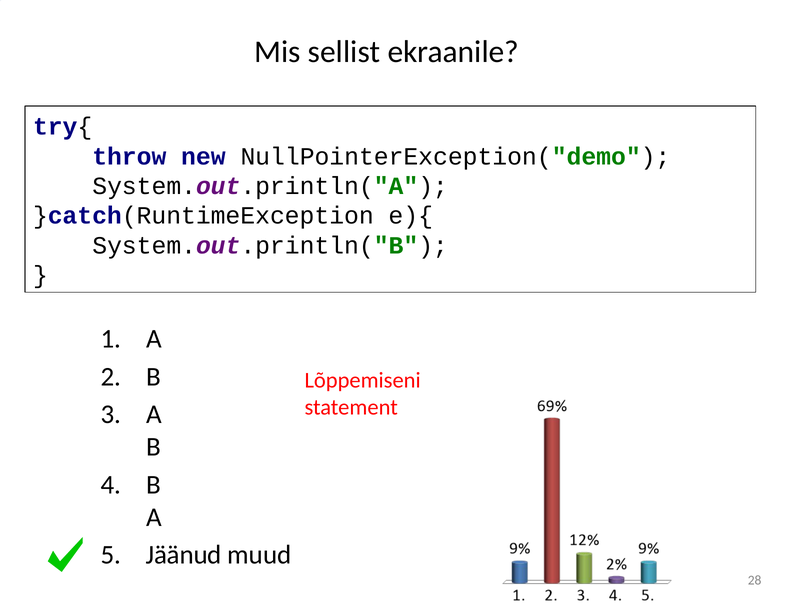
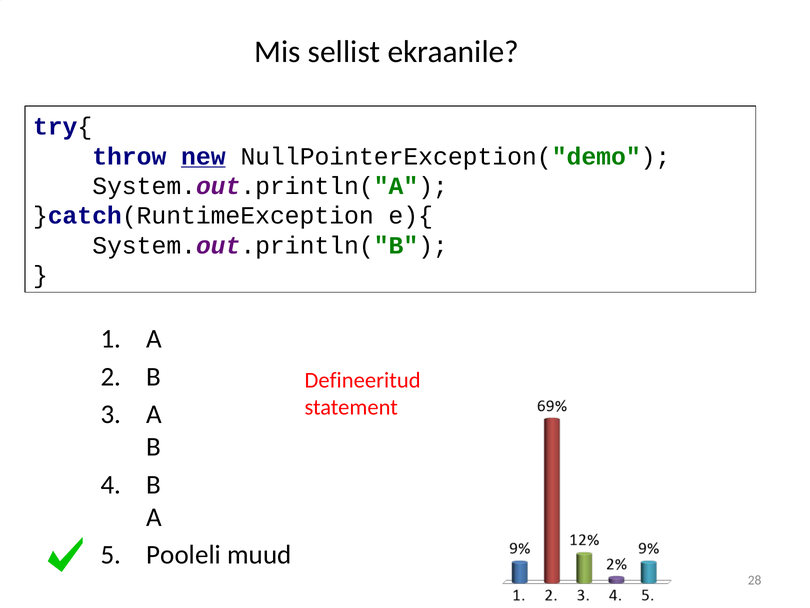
new underline: none -> present (203, 156)
Lõppemiseni: Lõppemiseni -> Defineeritud (363, 380)
Jäänud: Jäänud -> Pooleli (184, 555)
